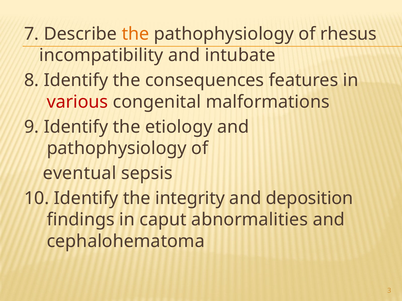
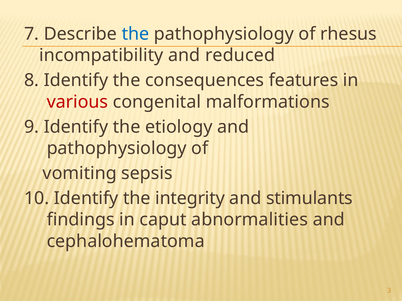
the colour: orange -> blue (135, 34)
intubate: intubate -> reduced (240, 56)
eventual: eventual -> vomiting (80, 174)
deposition: deposition -> stimulants (309, 199)
